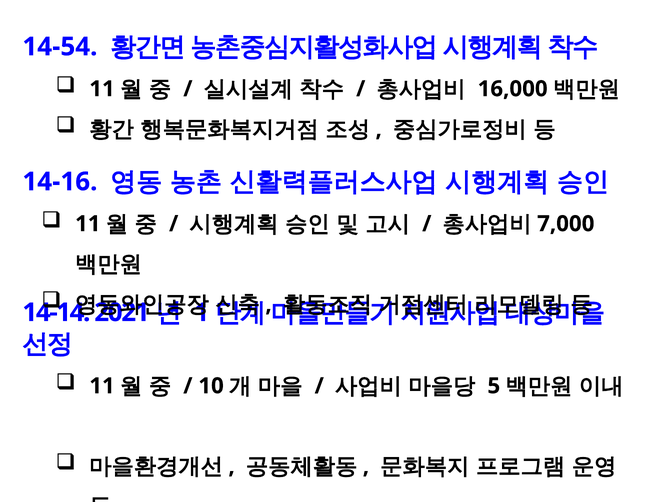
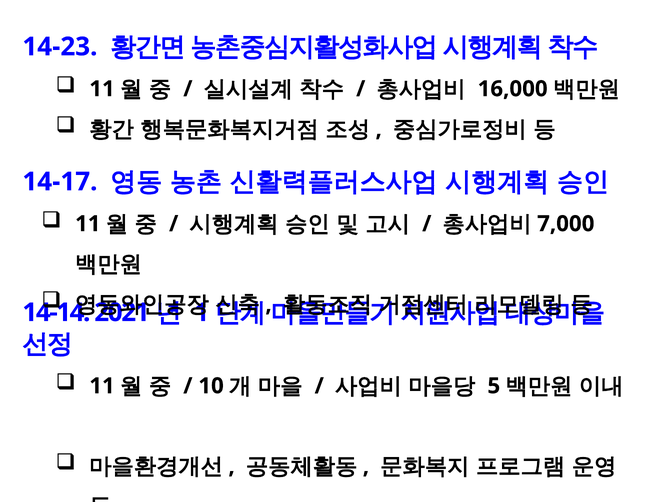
14-54: 14-54 -> 14-23 (60, 47)
14-16: 14-16 -> 14-17 (60, 182)
